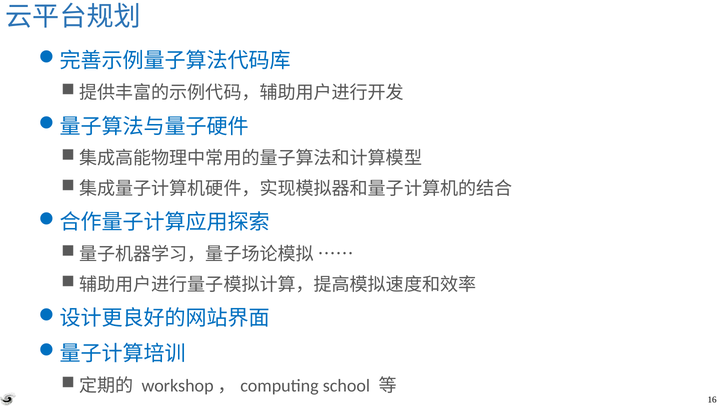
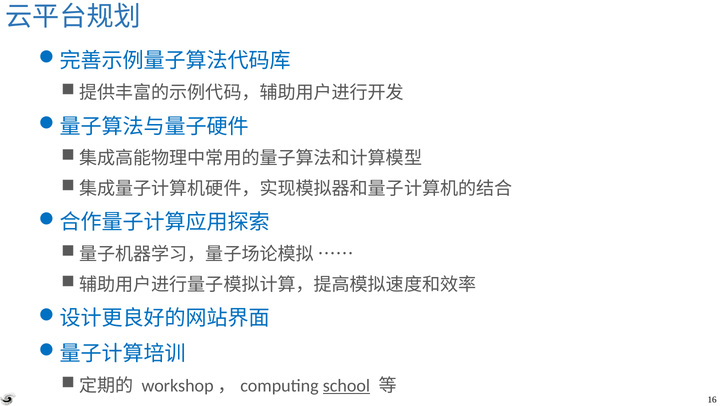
school underline: none -> present (346, 386)
